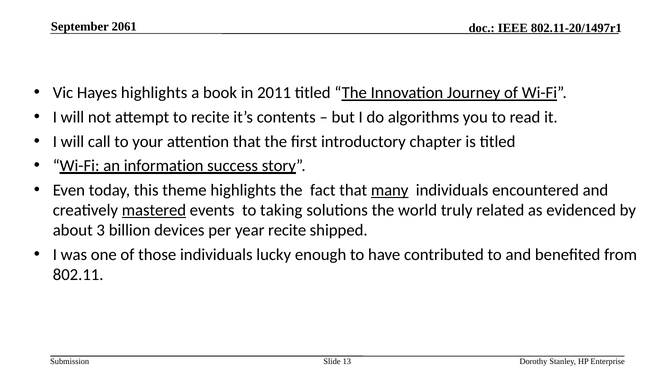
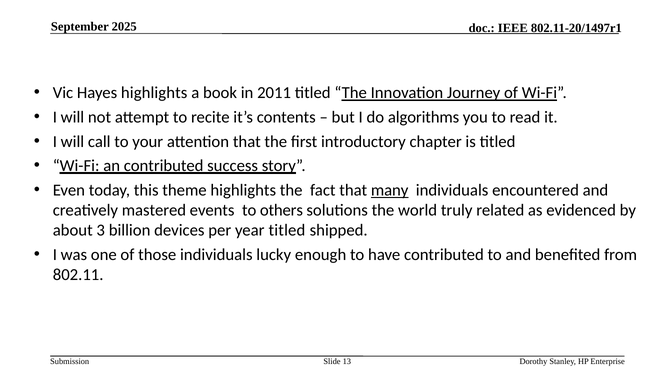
2061: 2061 -> 2025 (124, 27)
an information: information -> contributed (164, 165)
mastered underline: present -> none (154, 210)
taking: taking -> others (281, 210)
year recite: recite -> titled (287, 230)
